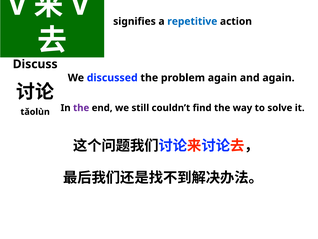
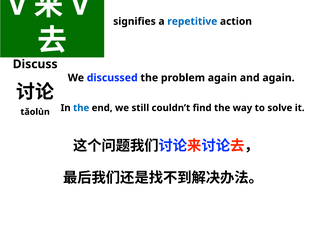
the colour: purple -> blue (81, 108)
